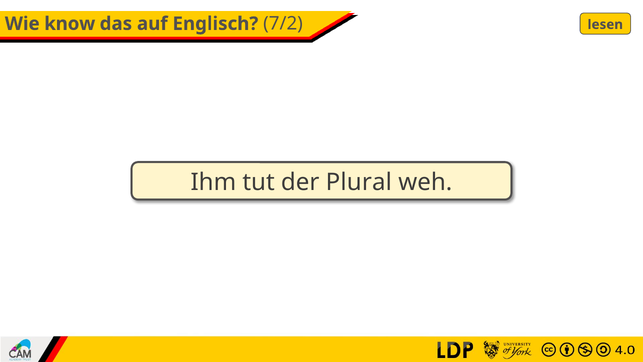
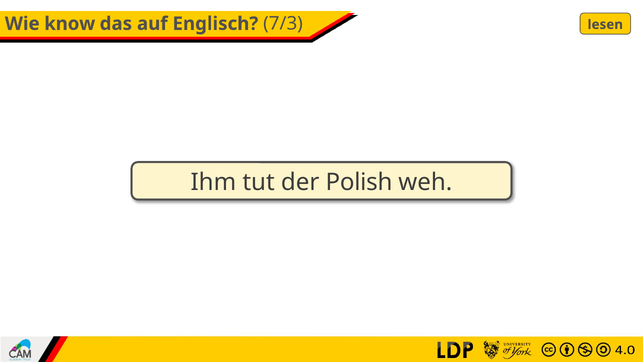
7/2: 7/2 -> 7/3 (283, 24)
Plural: Plural -> Polish (359, 182)
